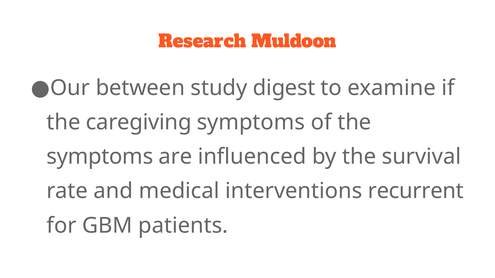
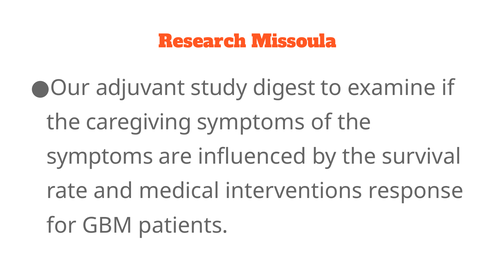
Muldoon: Muldoon -> Missoula (294, 42)
between: between -> adjuvant (140, 88)
recurrent: recurrent -> response (416, 191)
